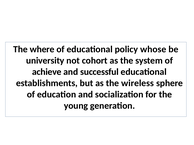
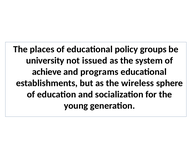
where: where -> places (42, 49)
whose: whose -> groups (153, 49)
cohort: cohort -> issued (95, 61)
successful: successful -> programs (99, 72)
